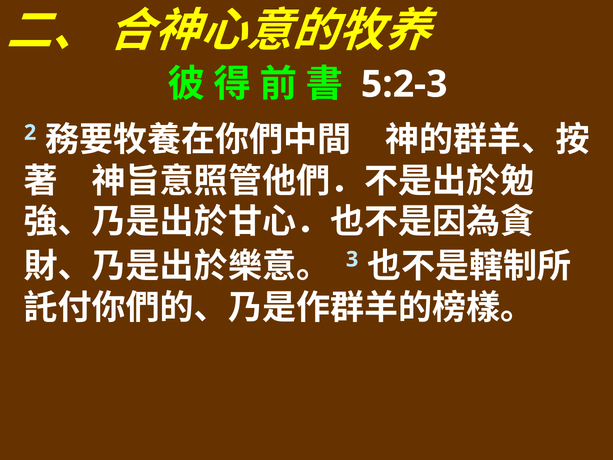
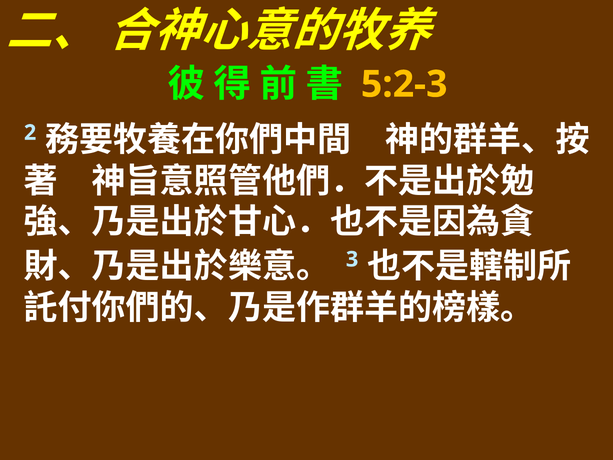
5:2-3 colour: white -> yellow (404, 84)
